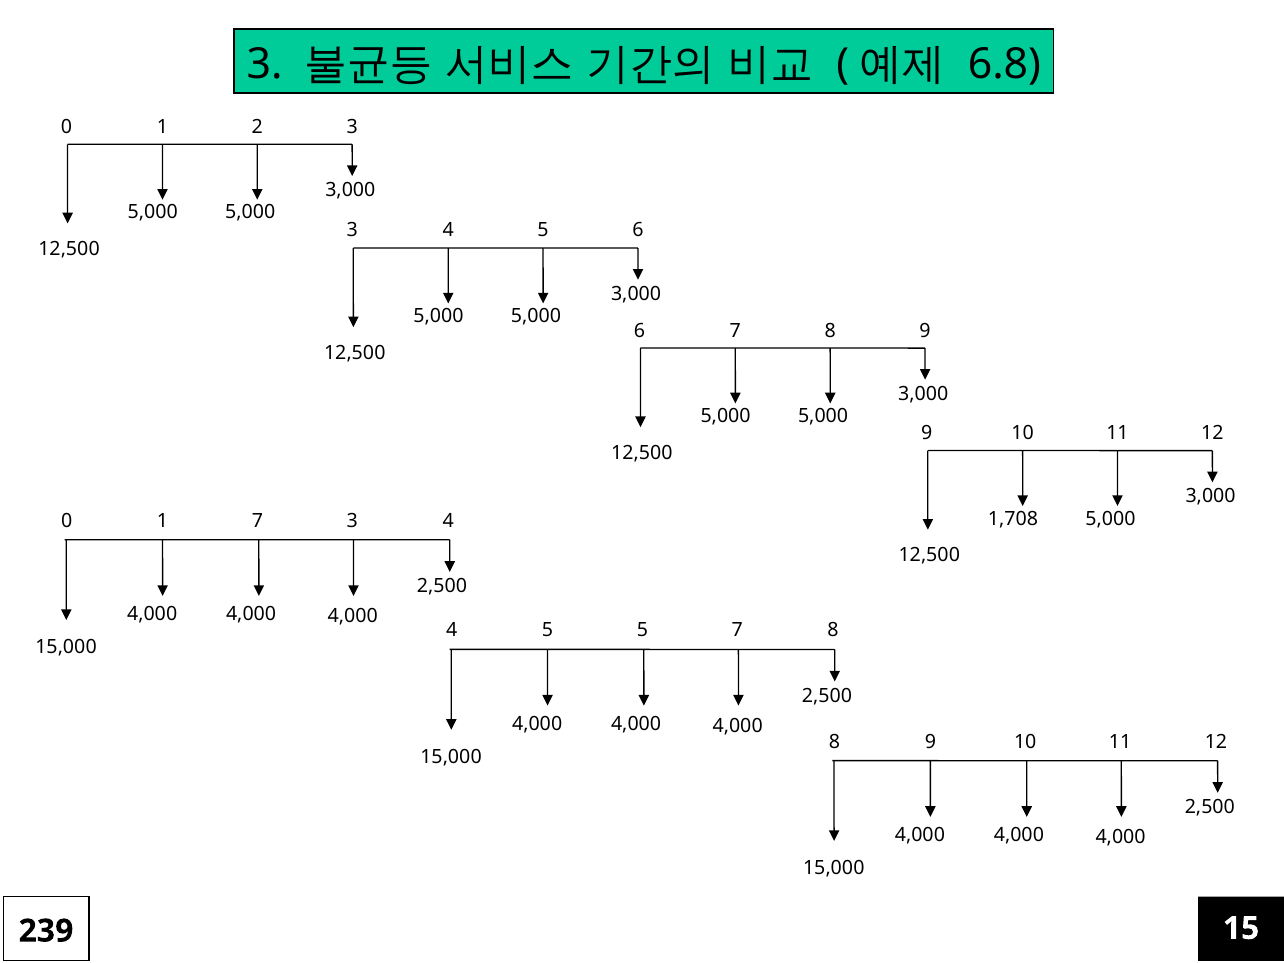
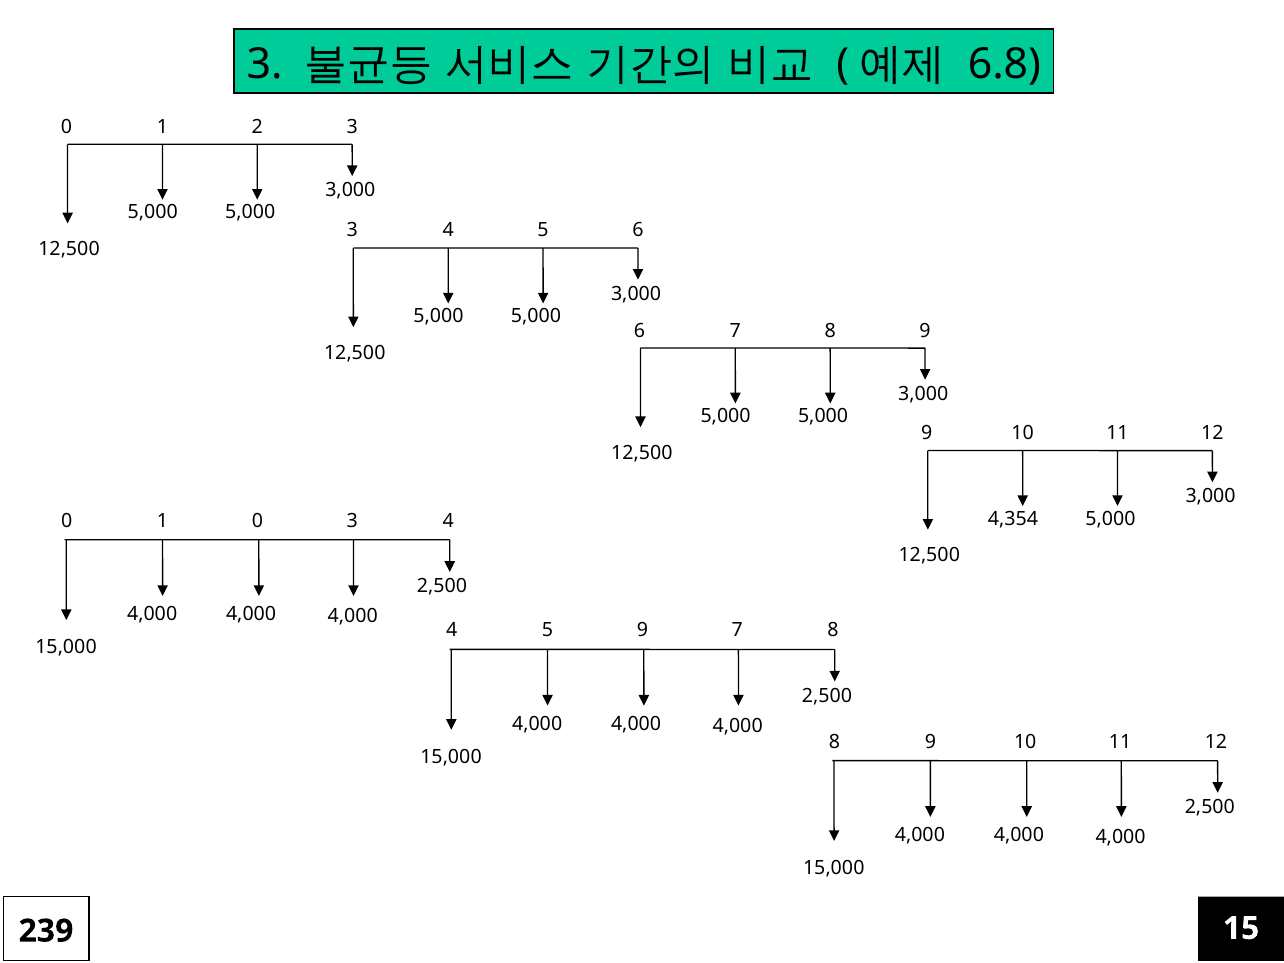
1,708: 1,708 -> 4,354 (1013, 519)
1 7: 7 -> 0 (257, 521)
5 5: 5 -> 9 (642, 630)
